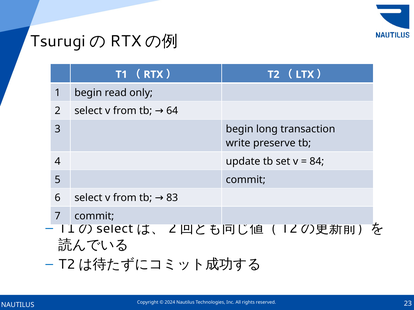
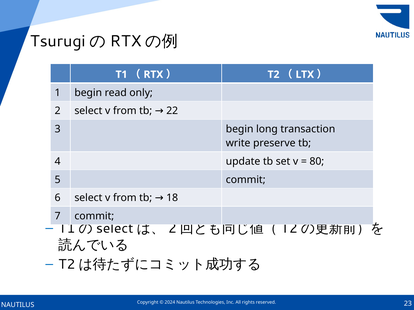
64: 64 -> 22 (172, 111)
84: 84 -> 80 (317, 162)
83: 83 -> 18 (172, 198)
